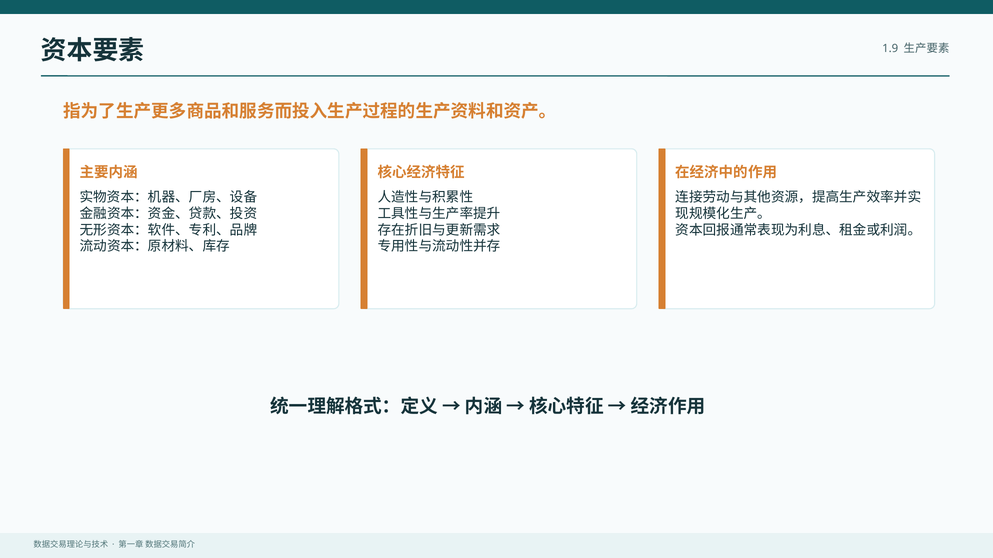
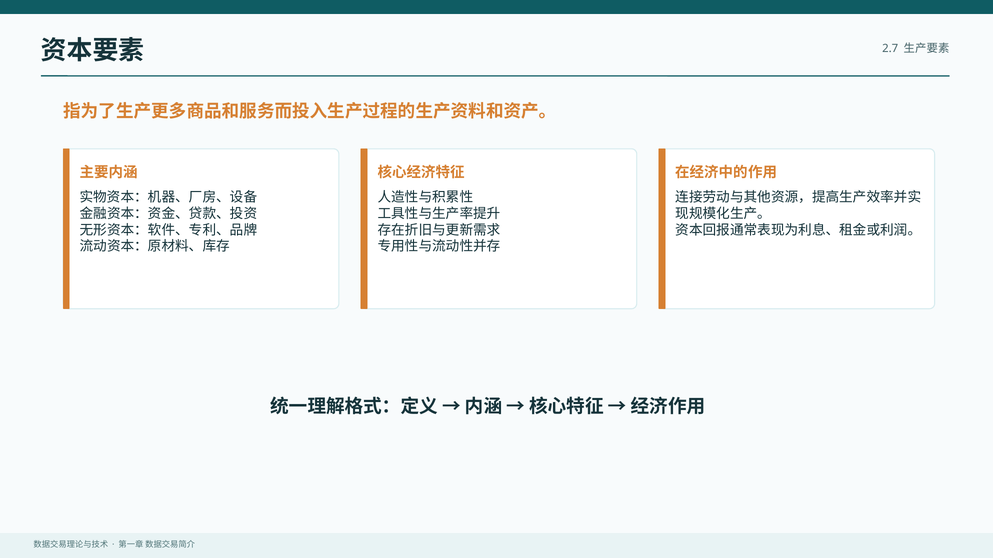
1.9: 1.9 -> 2.7 (890, 48)
